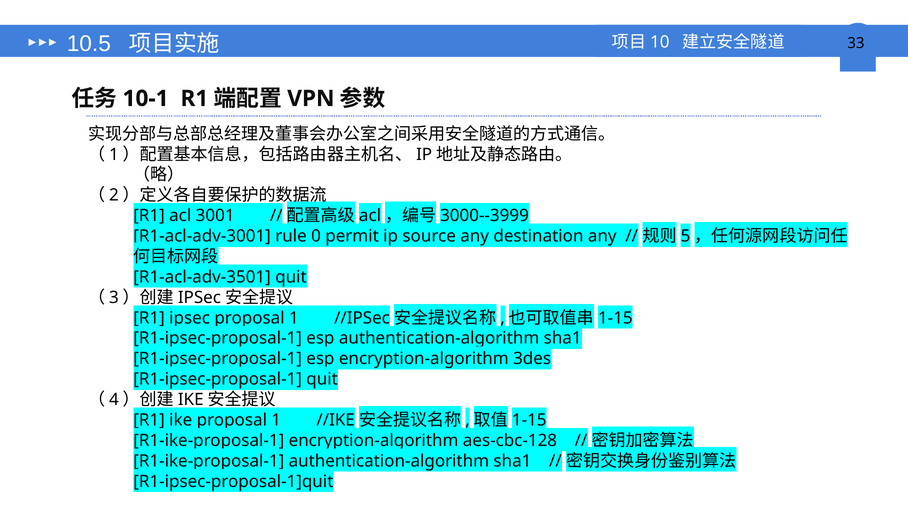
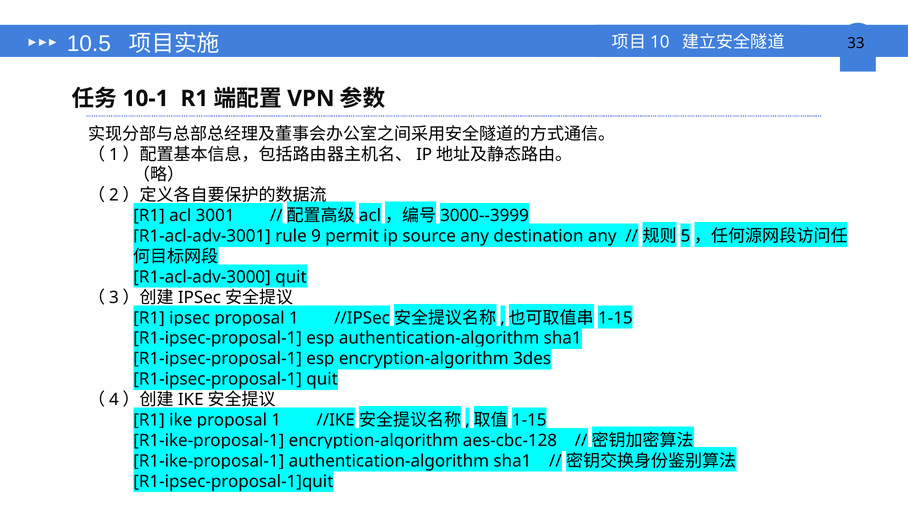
0: 0 -> 9 (316, 236)
R1-acl-adv-3501: R1-acl-adv-3501 -> R1-acl-adv-3000 (202, 277)
